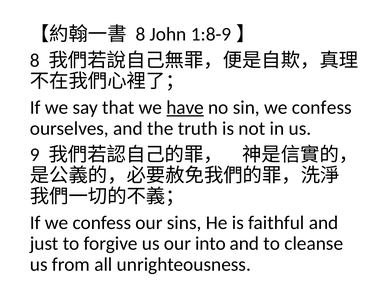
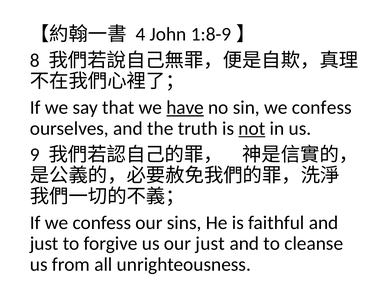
8: 8 -> 4 (140, 34)
not underline: none -> present (252, 129)
our into: into -> just (210, 244)
